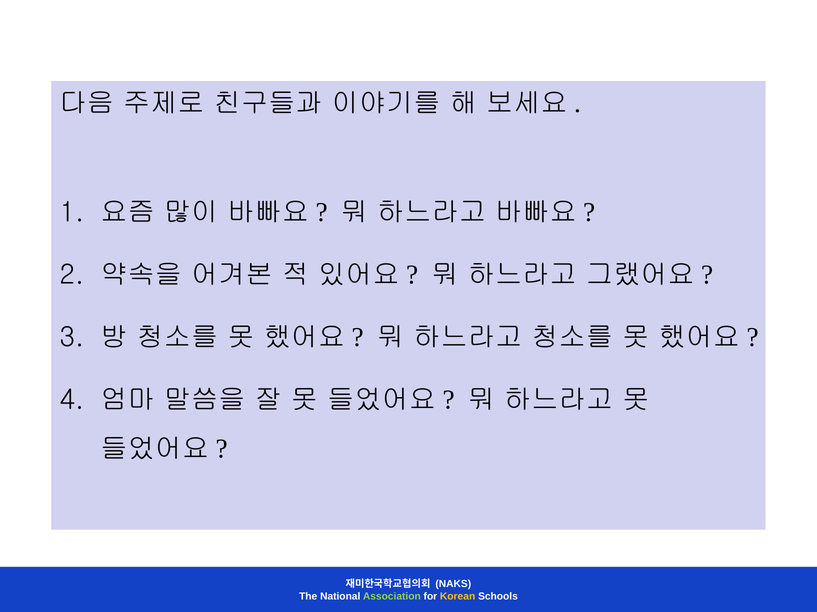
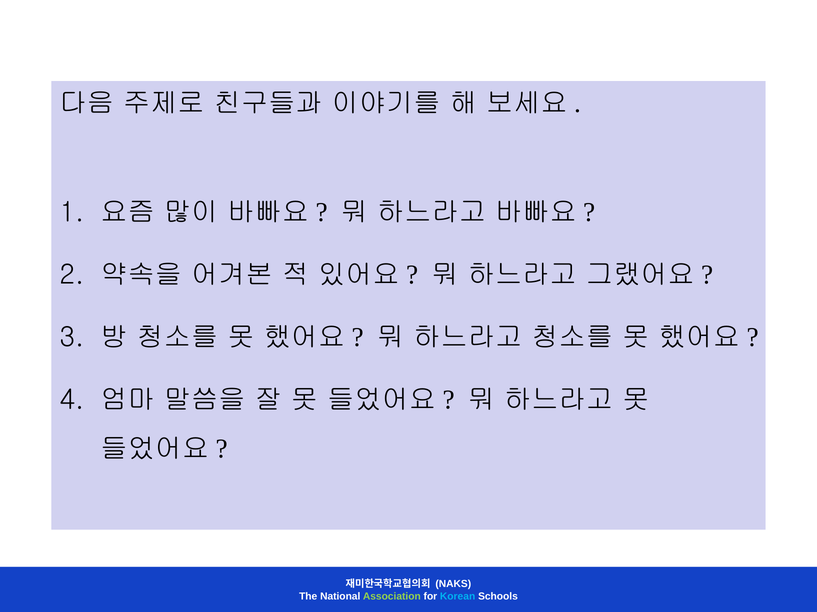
Korean colour: yellow -> light blue (458, 597)
